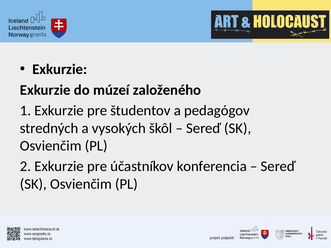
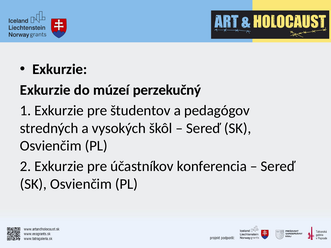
založeného: založeného -> perzekučný (167, 90)
